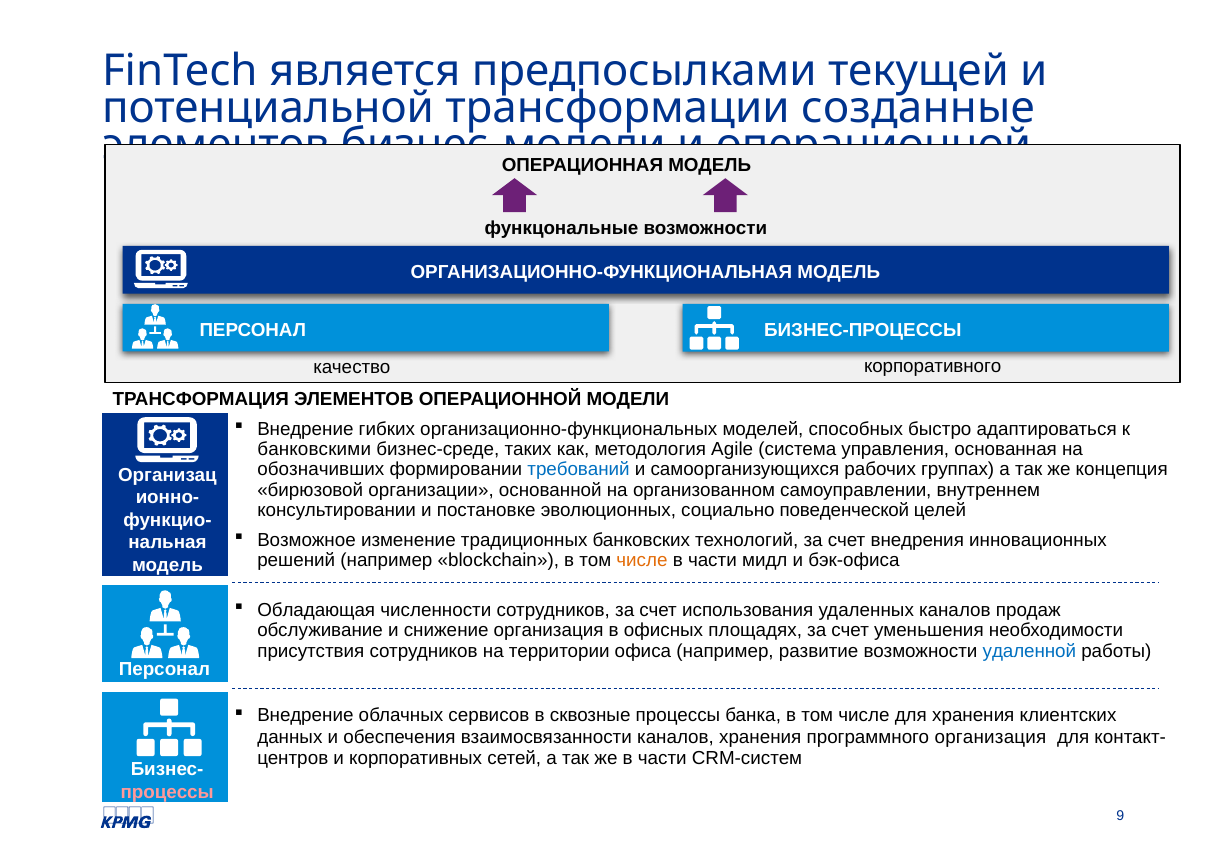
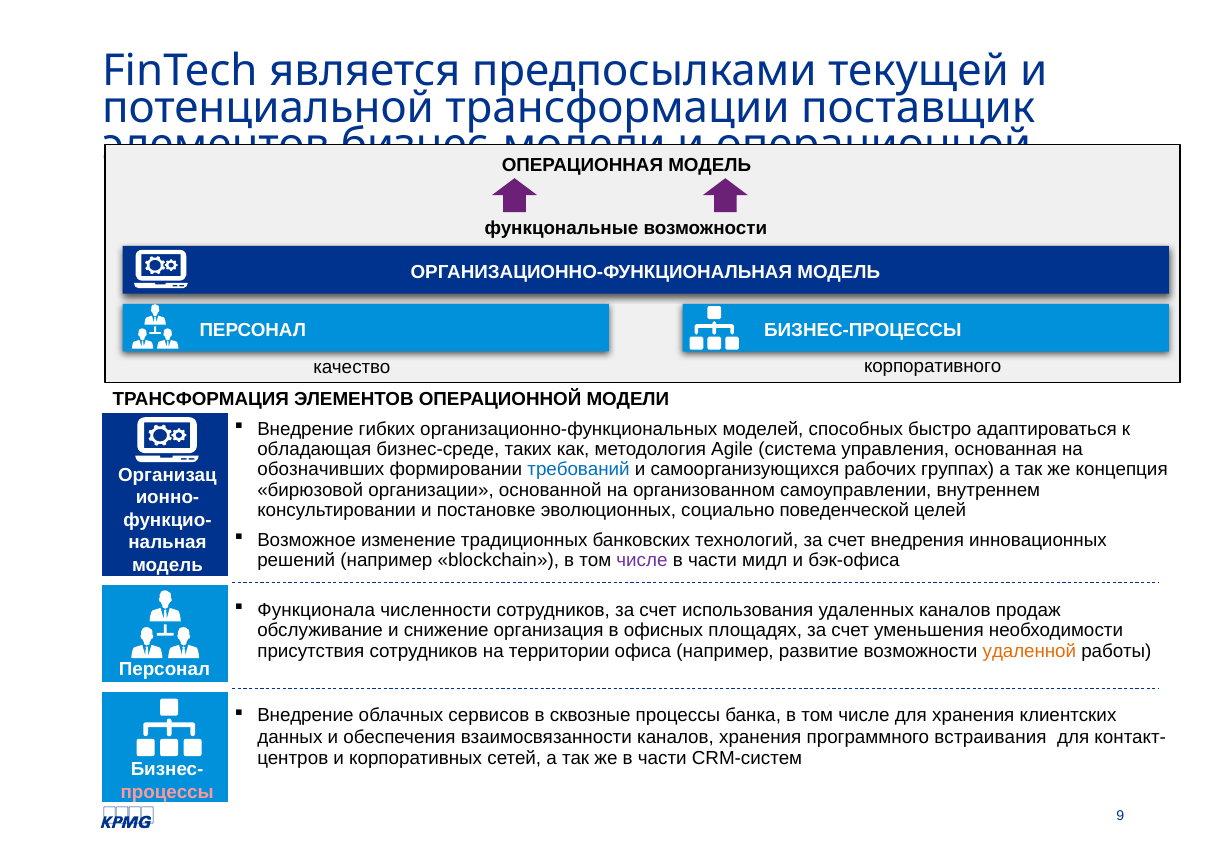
созданные: созданные -> поставщик (918, 108)
банковскими: банковскими -> обладающая (314, 449)
числе colour: orange -> purple (642, 560)
Обладающая: Обладающая -> Функционала (316, 610)
удаленной colour: blue -> orange (1029, 651)
программного организация: организация -> встраивания (990, 737)
